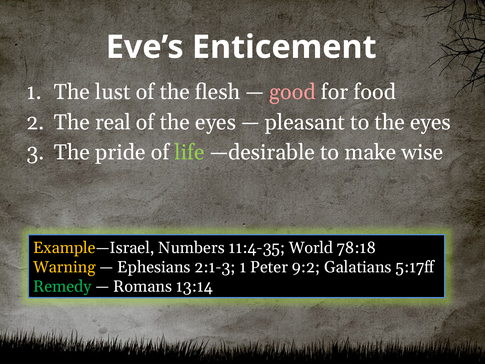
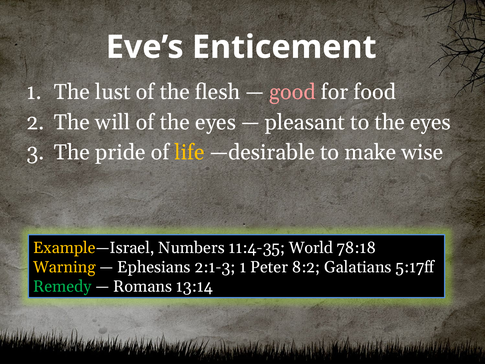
real: real -> will (113, 122)
life colour: light green -> yellow (190, 152)
9:2: 9:2 -> 8:2 (306, 267)
